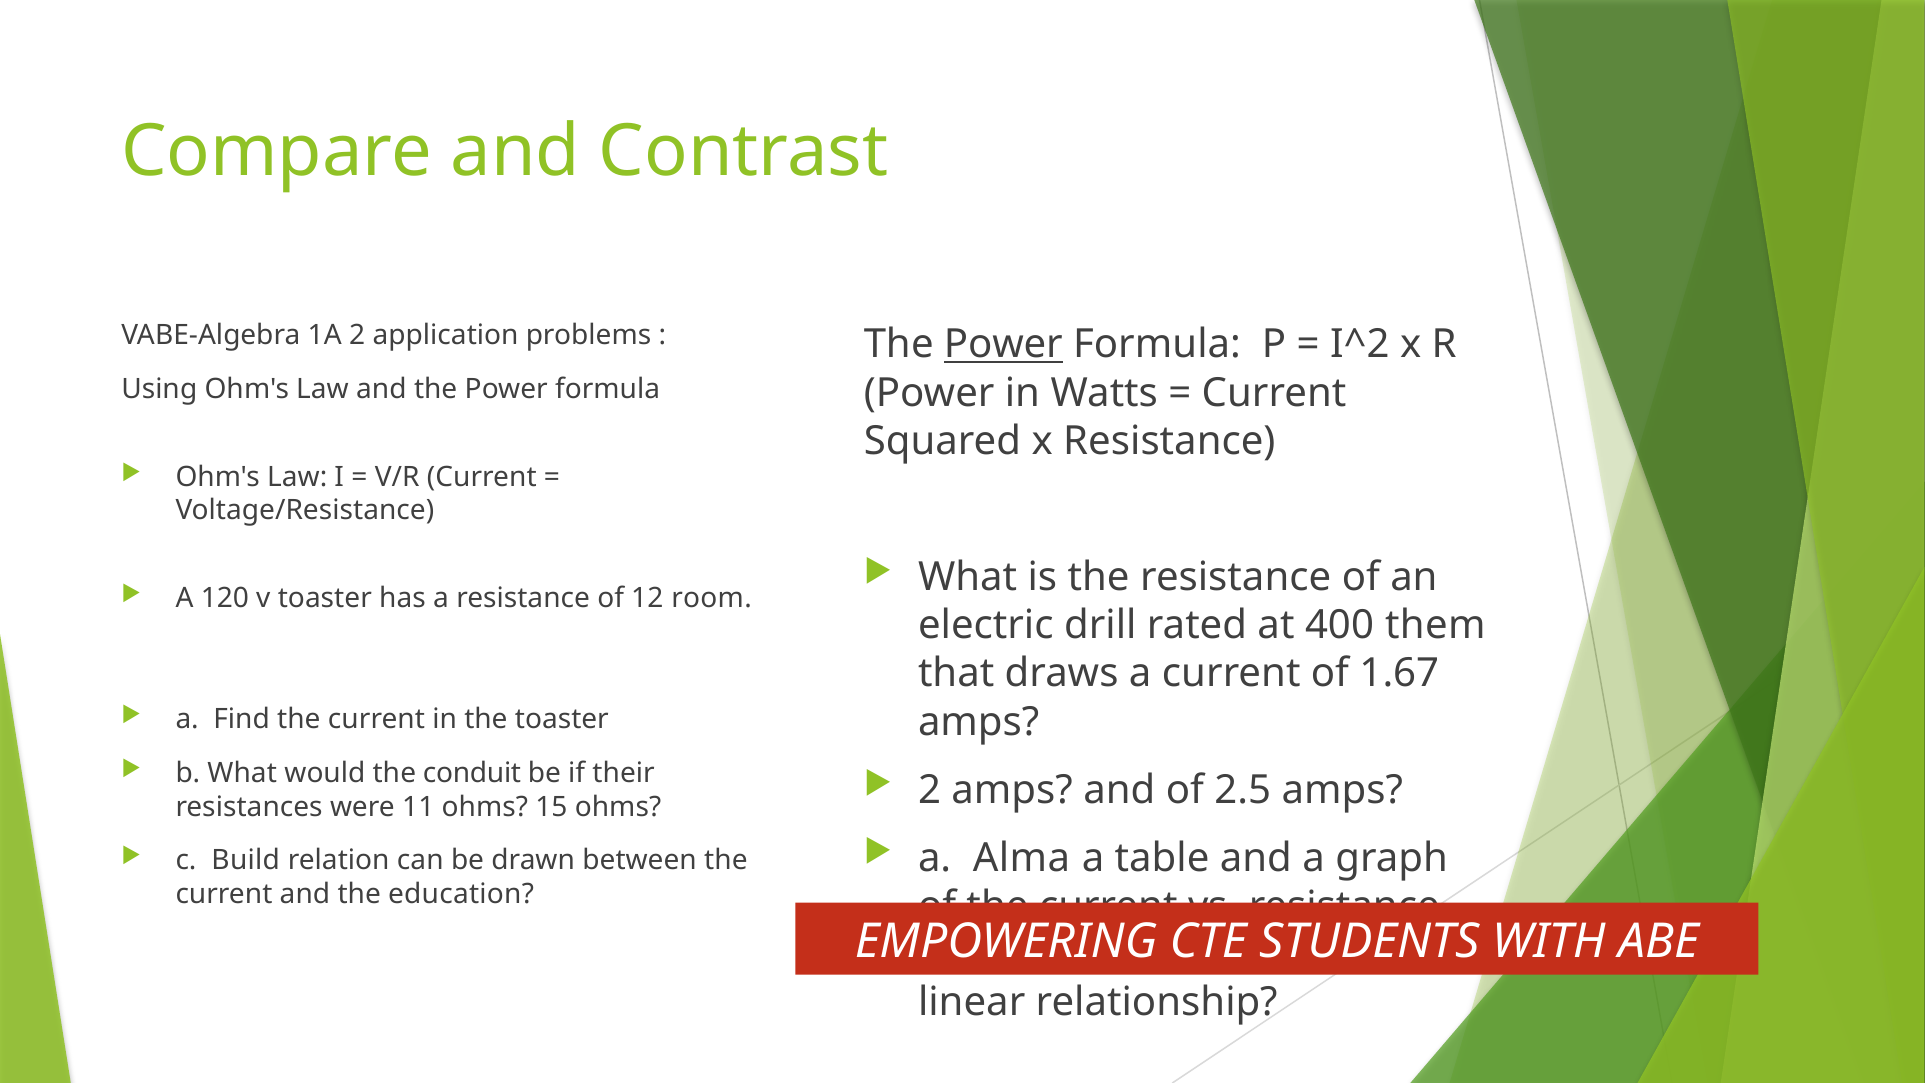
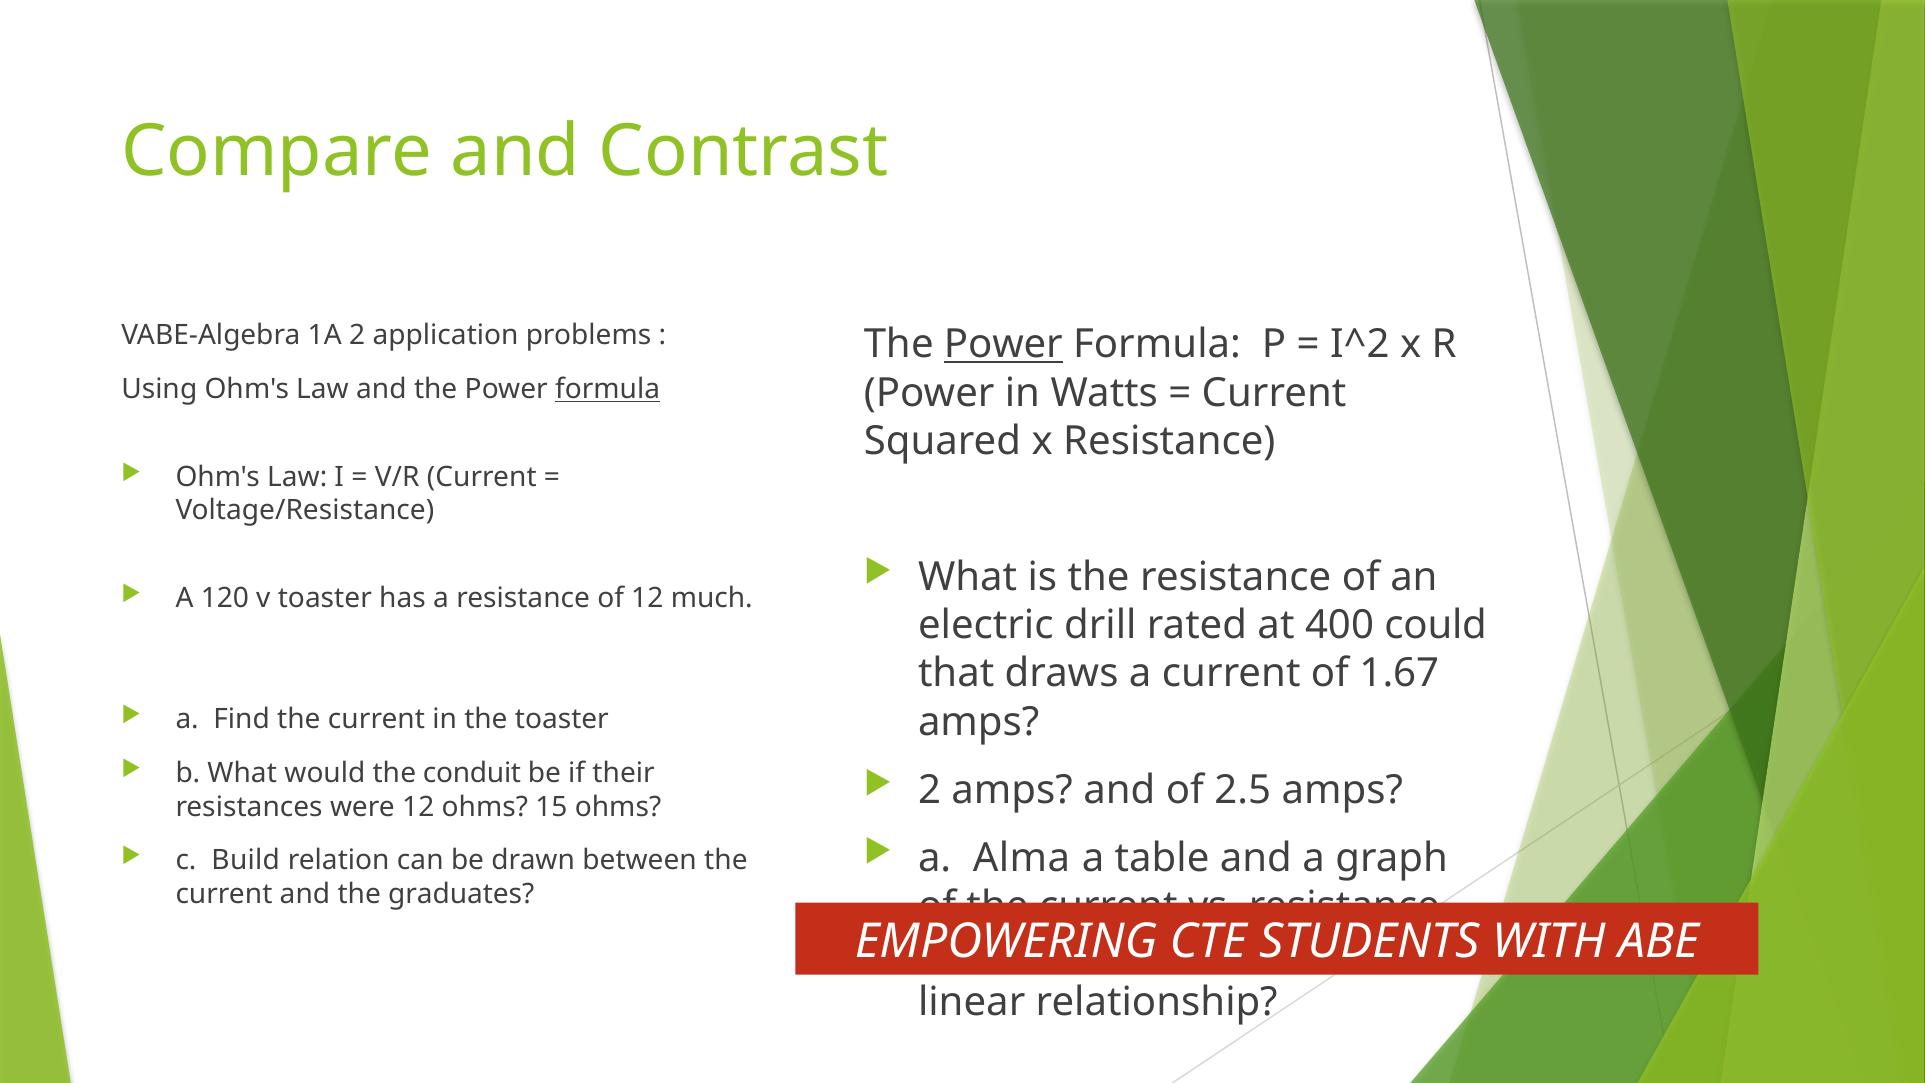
formula underline: none -> present (608, 389)
room: room -> much (712, 598)
them: them -> could (1436, 625)
were 11: 11 -> 12 (418, 807)
education: education -> graduates (461, 894)
